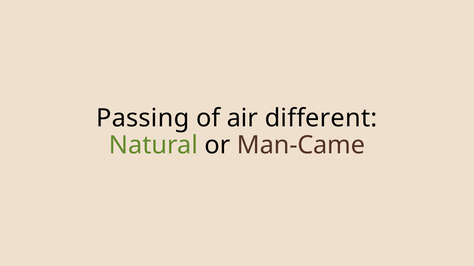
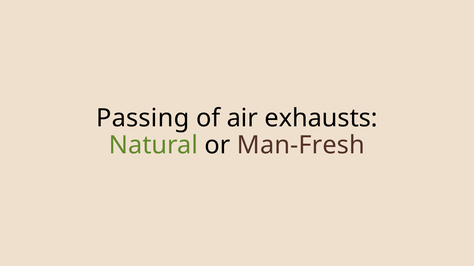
different: different -> exhausts (321, 118)
Man-Came: Man-Came -> Man-Fresh (301, 145)
